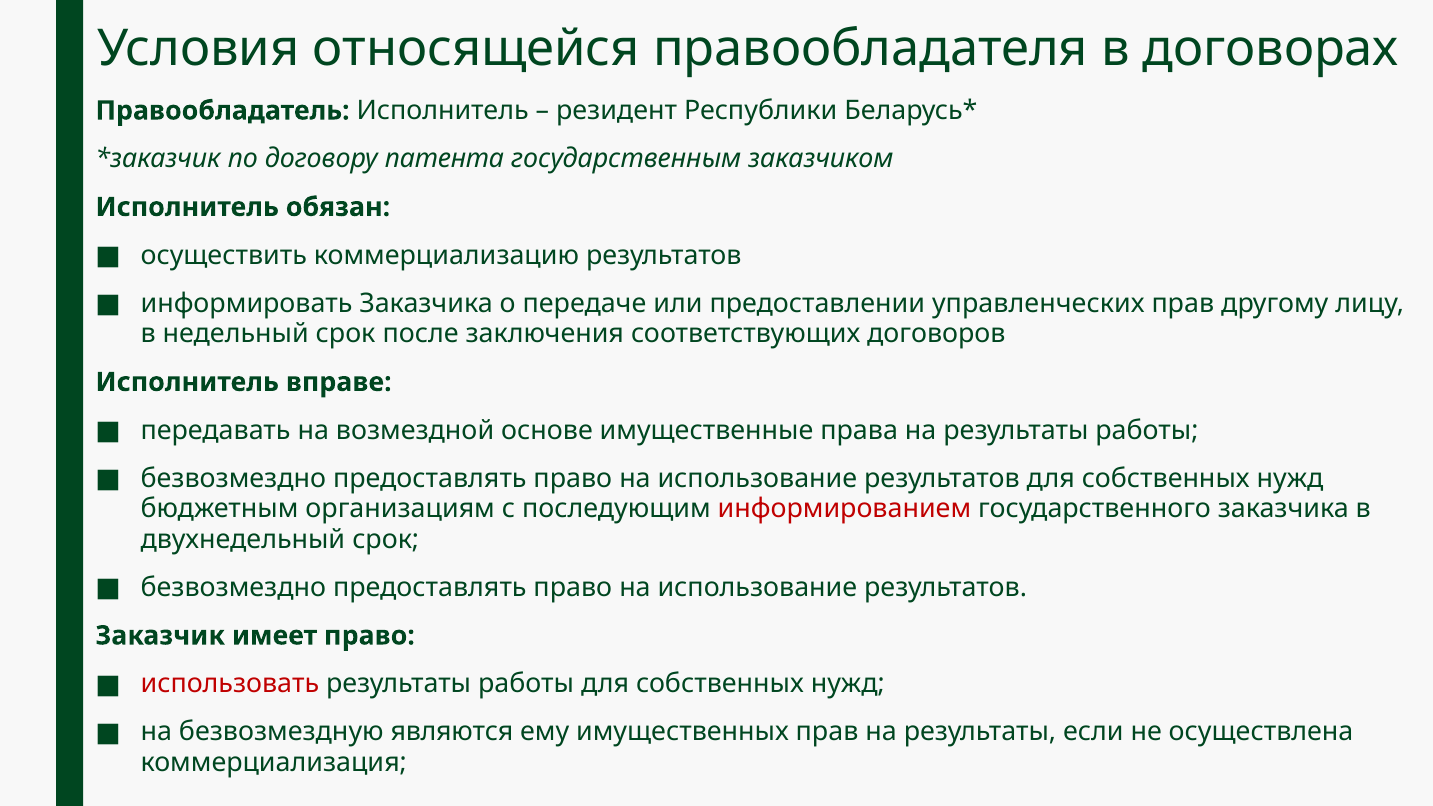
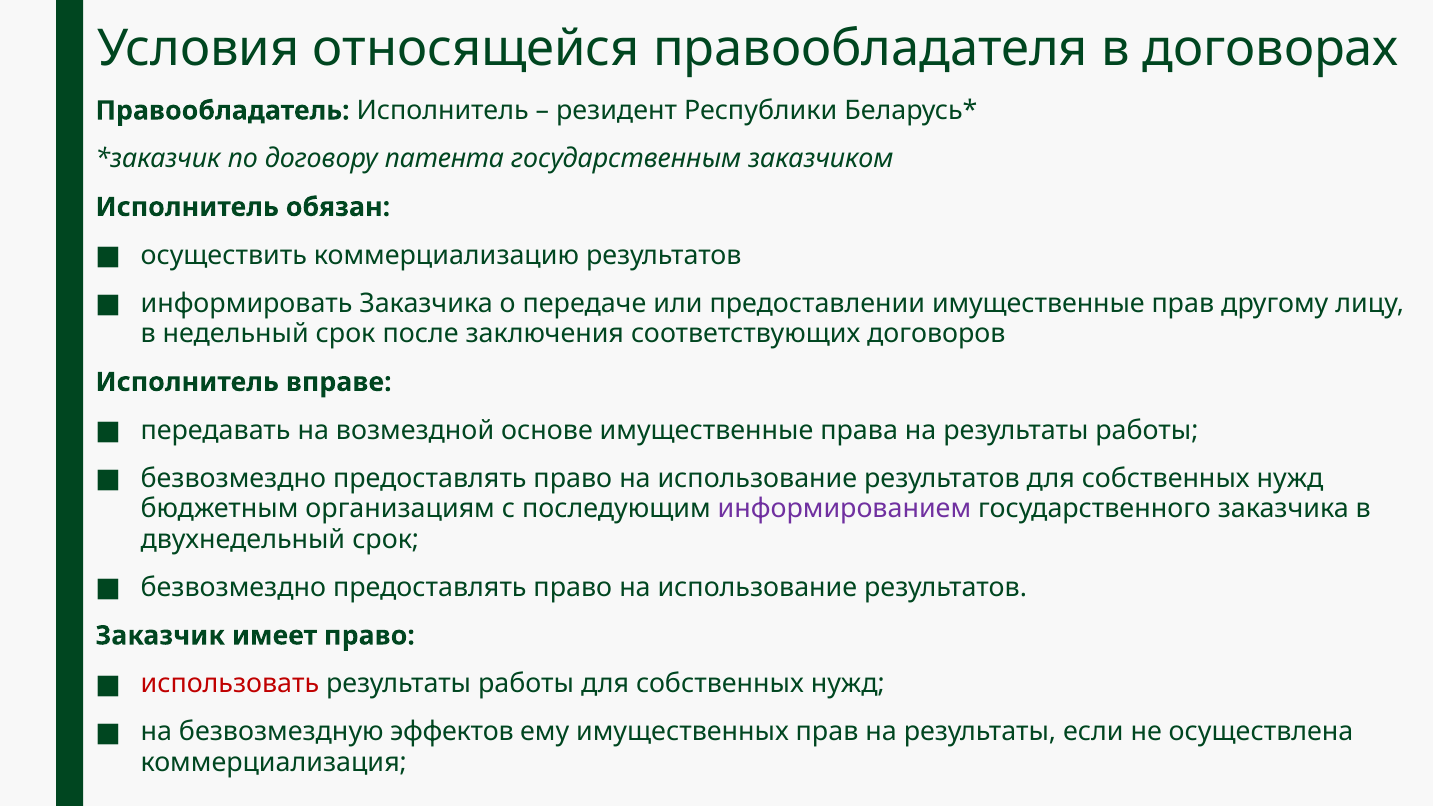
предоставлении управленческих: управленческих -> имущественные (1038, 304)
информированием colour: red -> purple (844, 509)
являются: являются -> эффектов (452, 732)
